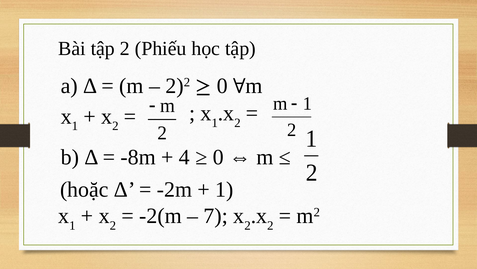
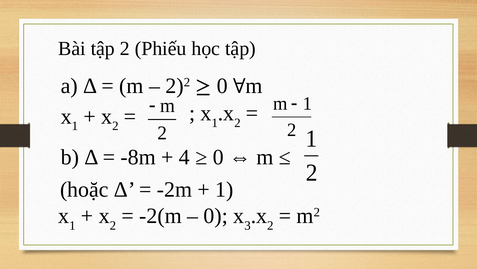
7: 7 -> 0 (216, 215)
2: 2 -> 3 (248, 225)
